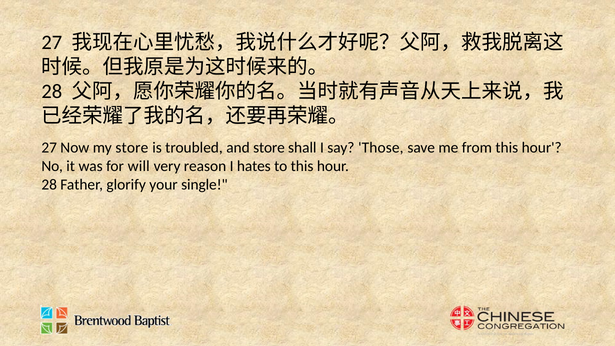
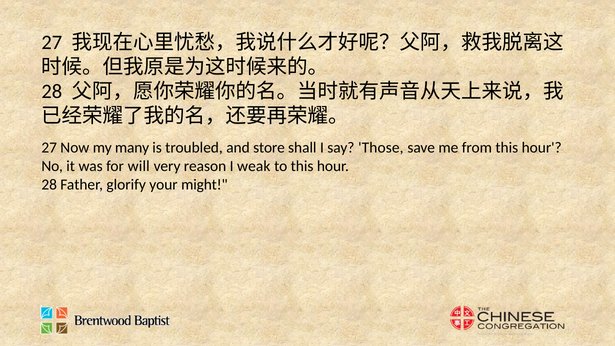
my store: store -> many (132, 148)
hates: hates -> weak (254, 166)
single: single -> might (204, 185)
